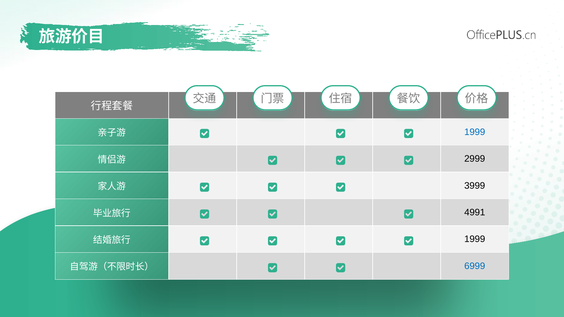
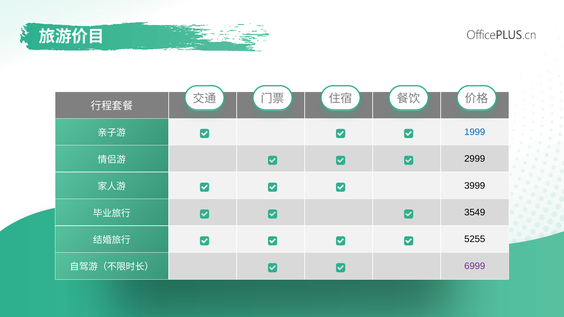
4991: 4991 -> 3549 (475, 213)
1999: 1999 -> 5255 (475, 239)
6999 colour: blue -> purple (475, 266)
